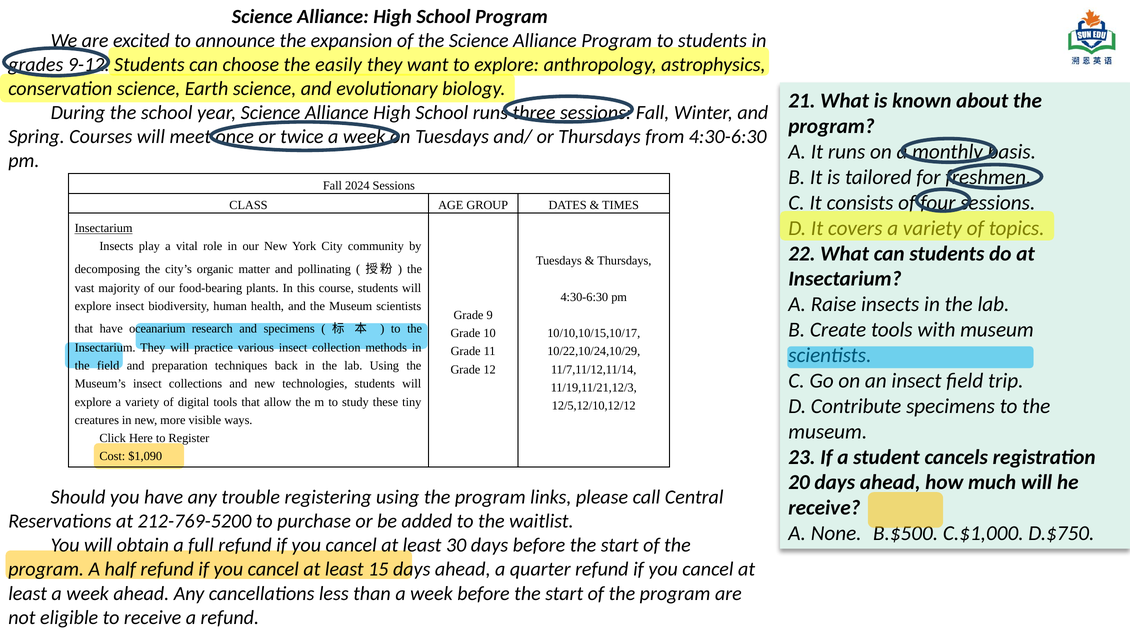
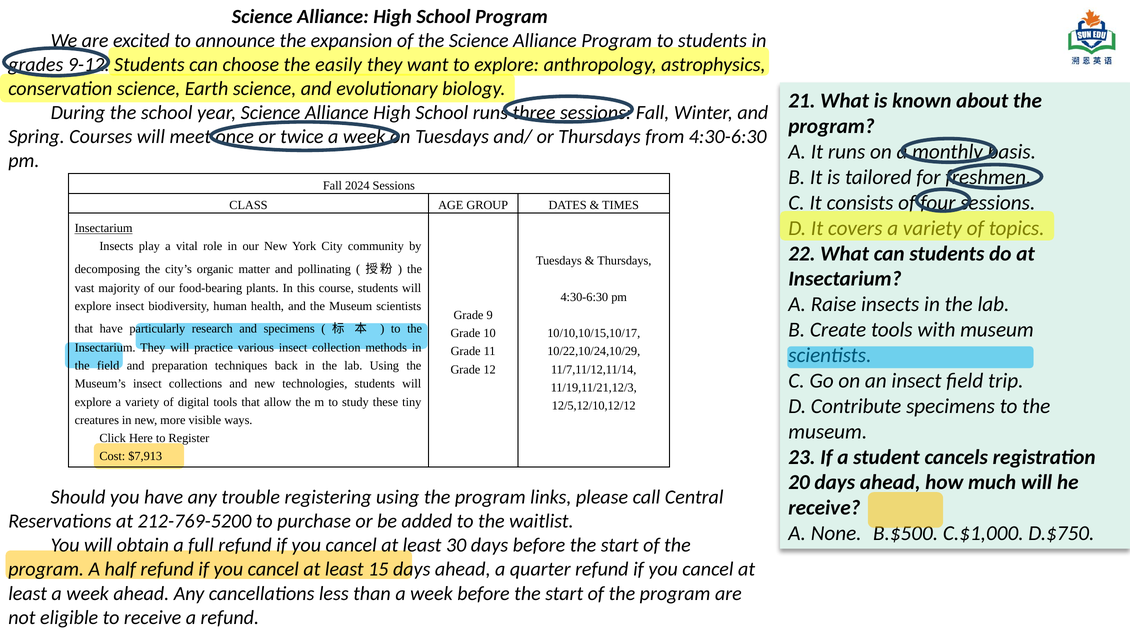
oceanarium: oceanarium -> particularly (157, 329)
$1,090: $1,090 -> $7,913 (145, 456)
